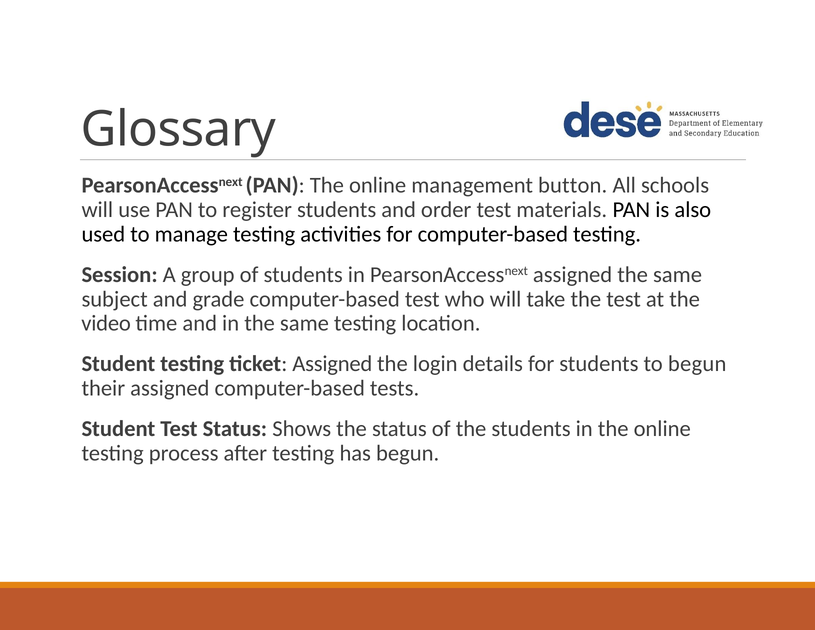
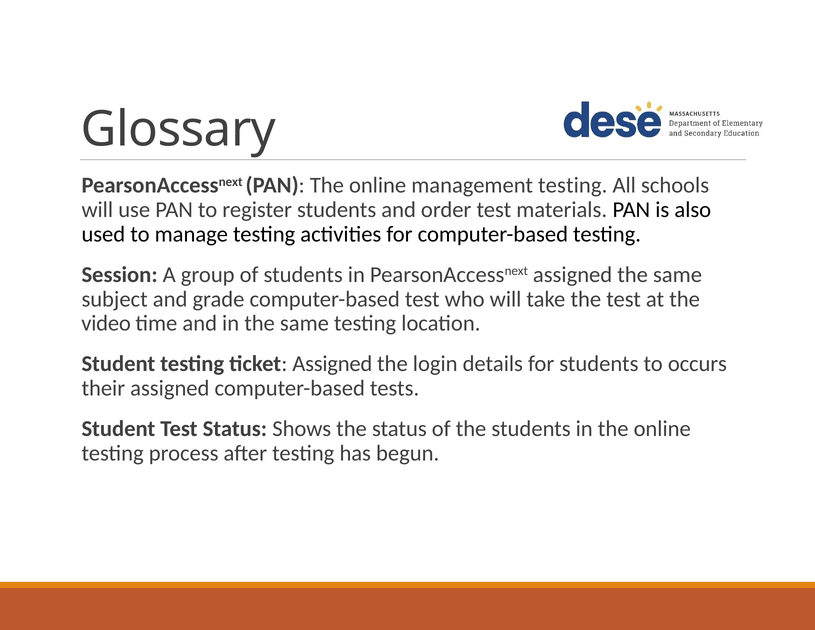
management button: button -> testing (573, 185)
to begun: begun -> occurs (697, 364)
